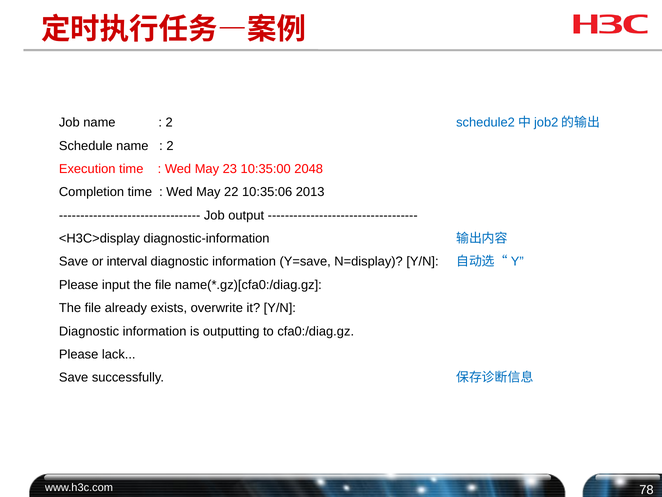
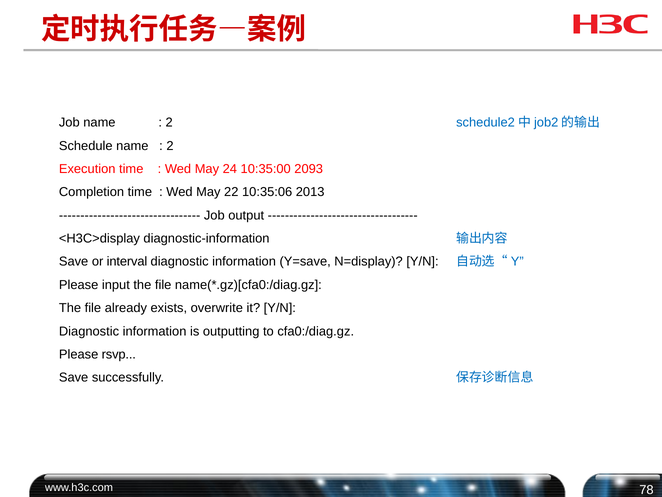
23: 23 -> 24 (230, 169)
2048: 2048 -> 2093 (309, 169)
lack: lack -> rsvp (119, 354)
